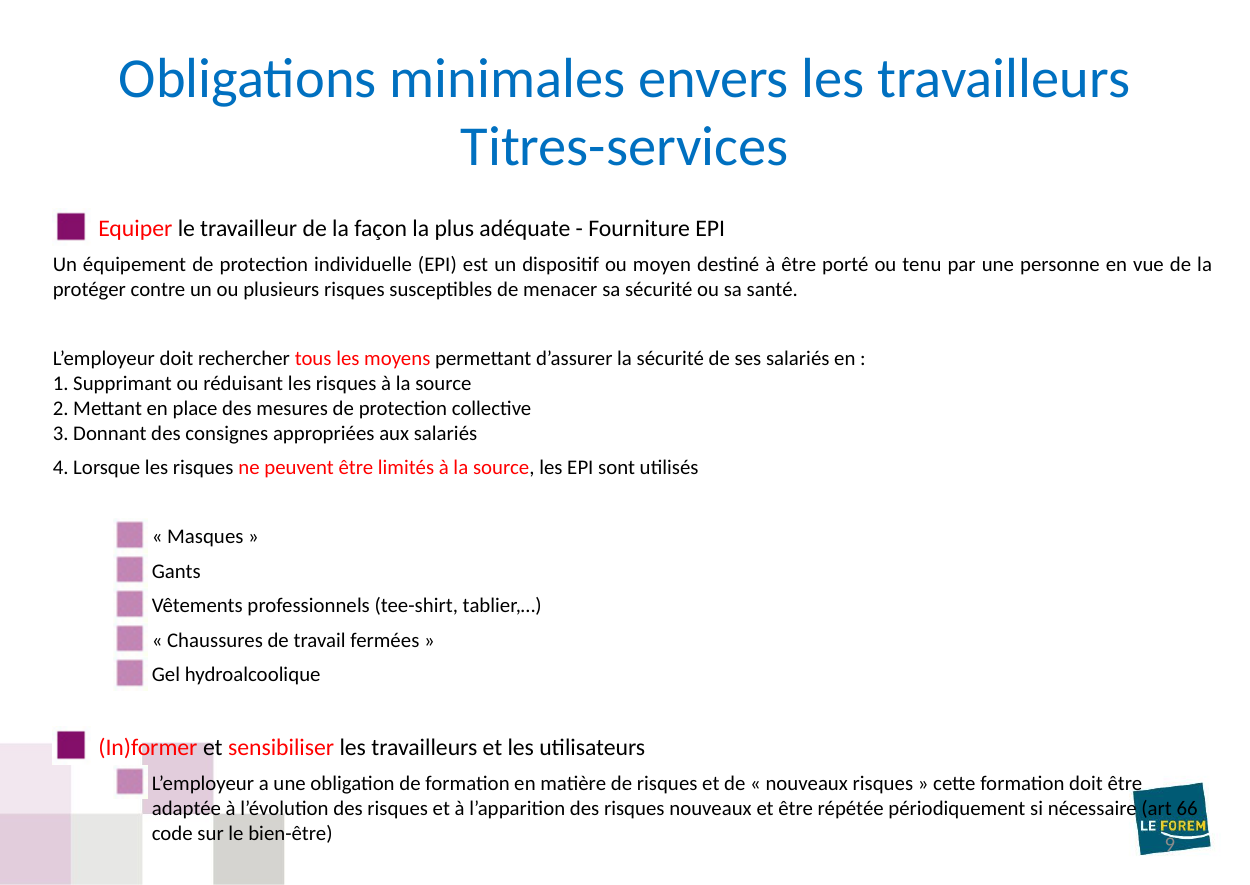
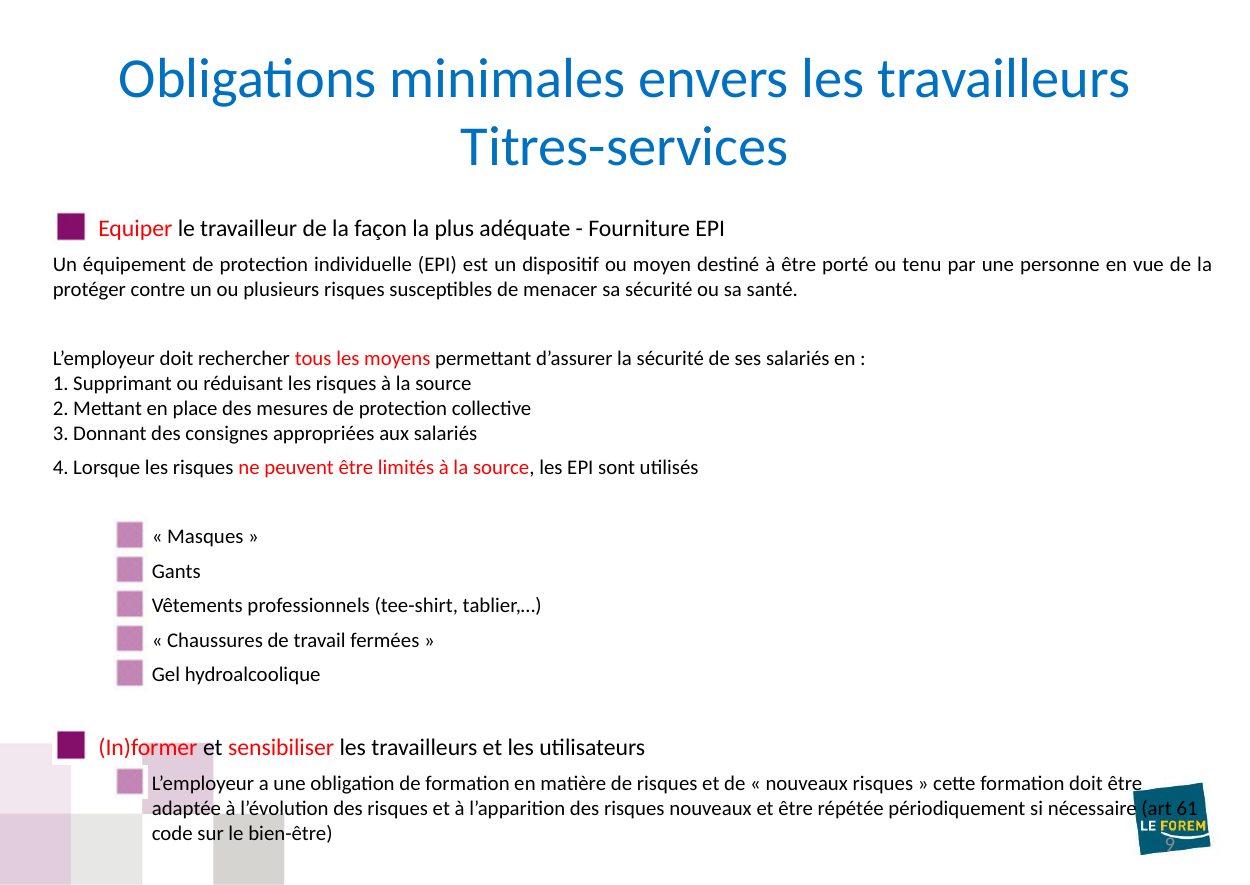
66: 66 -> 61 (1187, 808)
